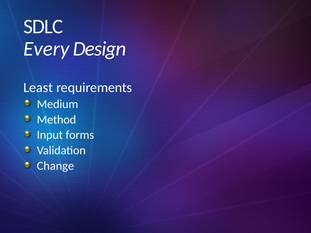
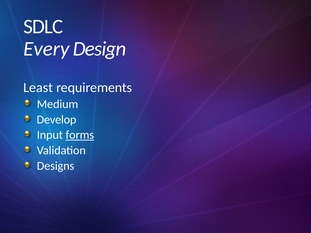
Method: Method -> Develop (56, 120)
forms underline: none -> present (80, 135)
Change: Change -> Designs (56, 166)
